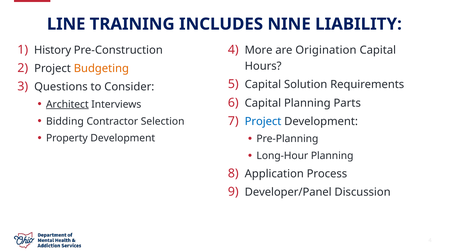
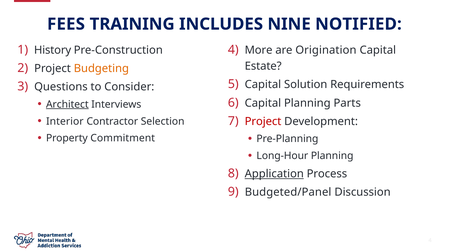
LINE: LINE -> FEES (66, 24)
LIABILITY: LIABILITY -> NOTIFIED (358, 24)
Hours: Hours -> Estate (263, 66)
Bidding: Bidding -> Interior (65, 122)
Project colour: blue -> red (263, 122)
Property Development: Development -> Commitment (123, 139)
Application underline: none -> present (274, 174)
Developer/Panel: Developer/Panel -> Budgeted/Panel (288, 193)
